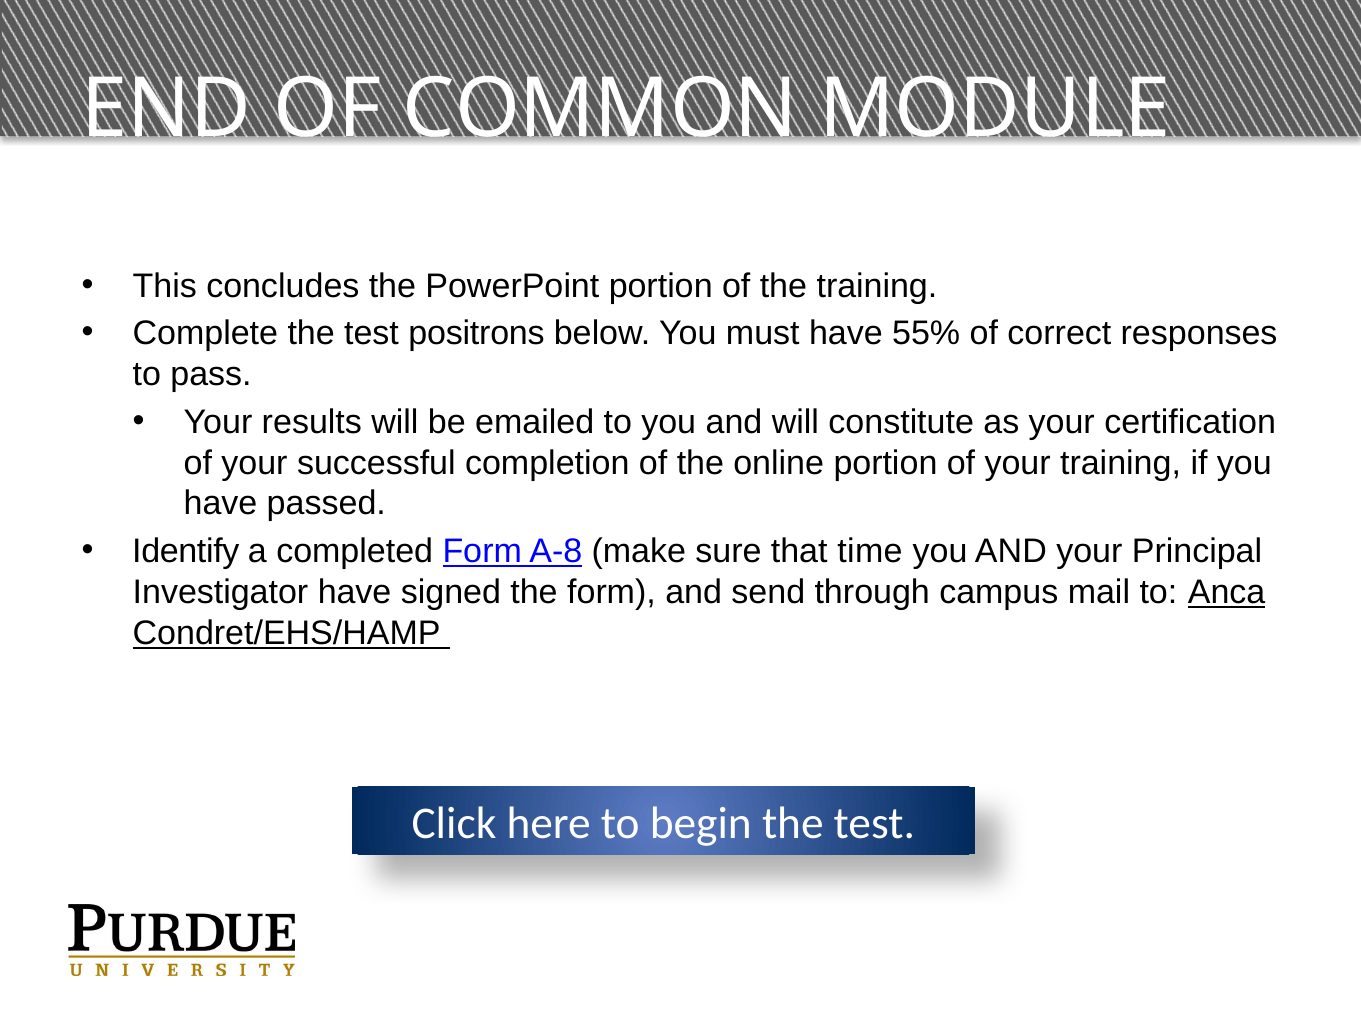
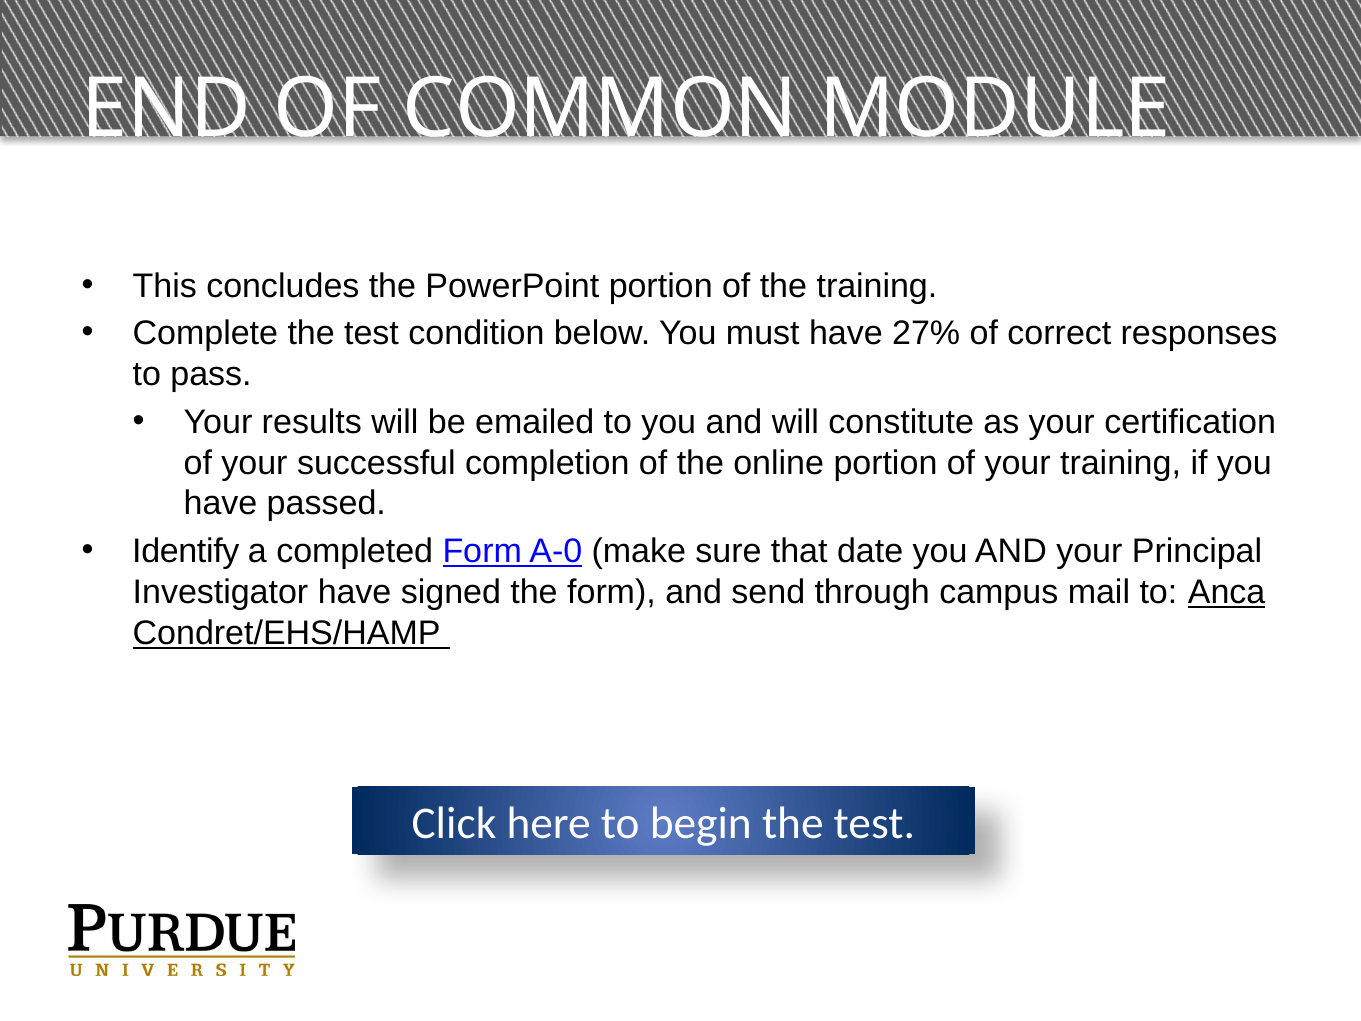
positrons: positrons -> condition (476, 333)
55%: 55% -> 27% (926, 333)
A-8: A-8 -> A-0 (556, 551)
time: time -> date (870, 551)
